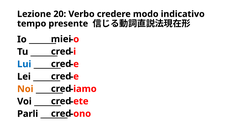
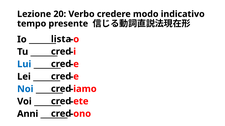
miei: miei -> lista (61, 39)
Noi colour: orange -> blue (25, 89)
Parli: Parli -> Anni (28, 114)
